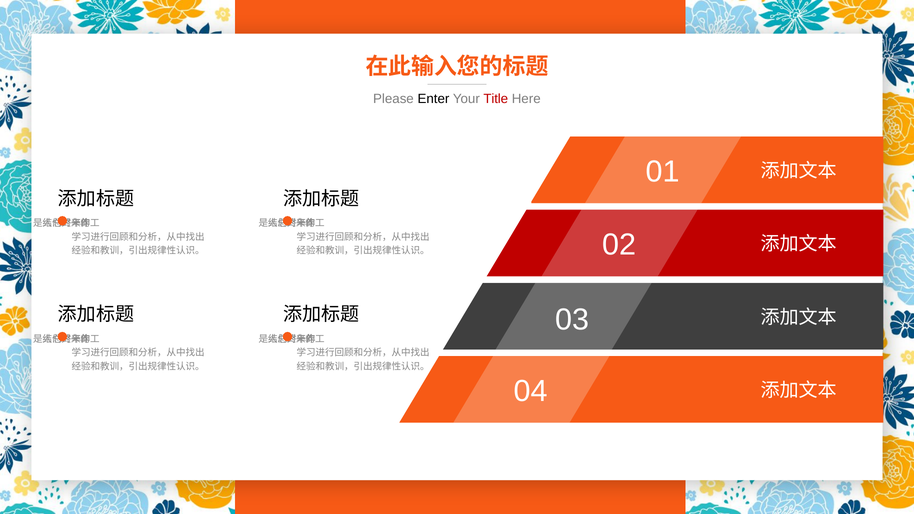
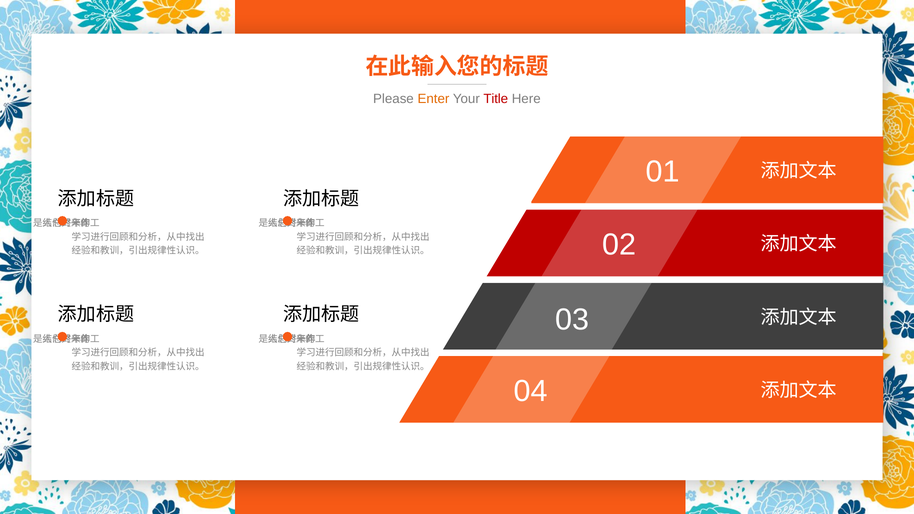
Enter colour: black -> orange (433, 99)
